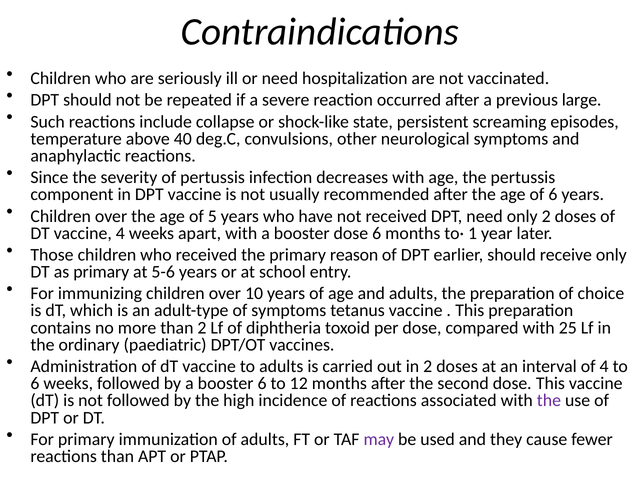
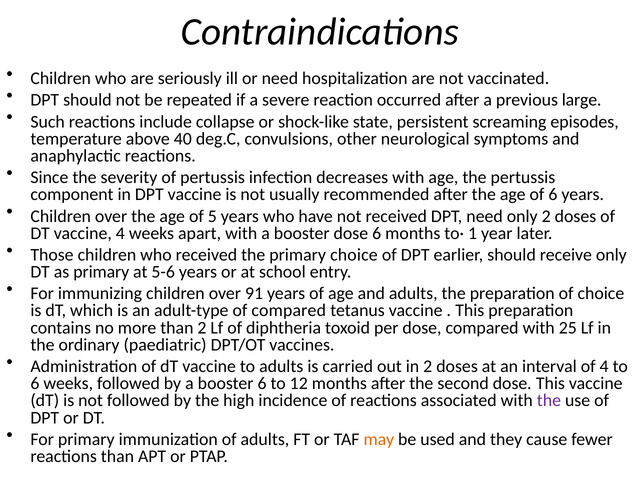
primary reason: reason -> choice (354, 255)
10: 10 -> 91 (254, 294)
of symptoms: symptoms -> compared (289, 311)
may colour: purple -> orange (379, 439)
